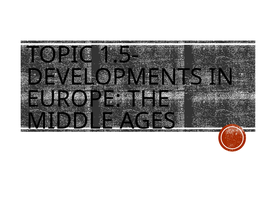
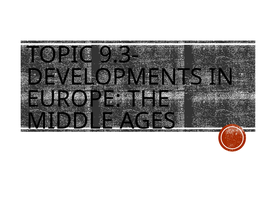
1.5-: 1.5- -> 9.3- (119, 55)
